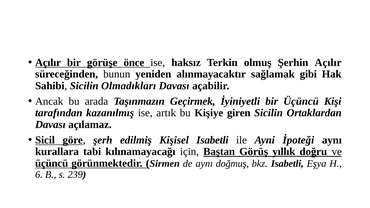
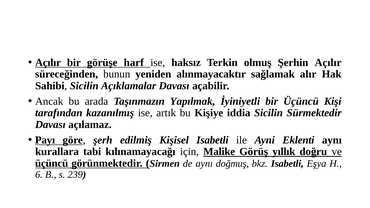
önce: önce -> harf (134, 63)
gibi: gibi -> alır (308, 74)
Olmadıkları: Olmadıkları -> Açıklamalar (129, 86)
Geçirmek: Geçirmek -> Yapılmak (193, 101)
giren: giren -> iddia (239, 113)
Ortaklardan: Ortaklardan -> Sürmektedir (314, 113)
Sicil: Sicil -> Payı (45, 140)
İpoteği: İpoteği -> Eklenti (298, 140)
Baştan: Baştan -> Malike (219, 152)
